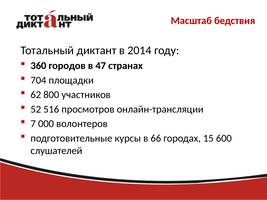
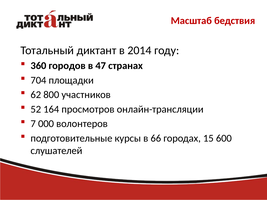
516: 516 -> 164 (51, 109)
